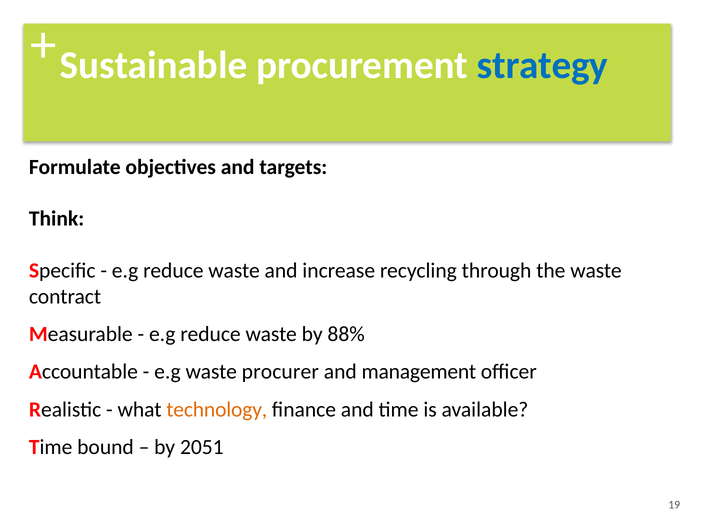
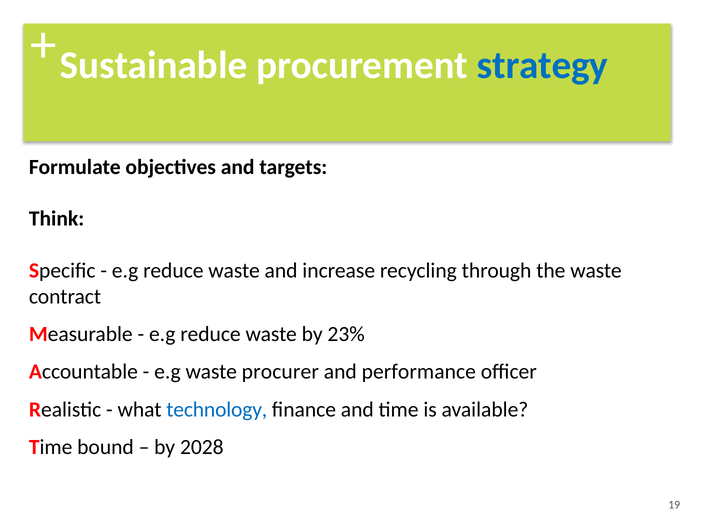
88%: 88% -> 23% (346, 334)
management: management -> performance (419, 372)
technology colour: orange -> blue (217, 409)
2051: 2051 -> 2028 (202, 447)
